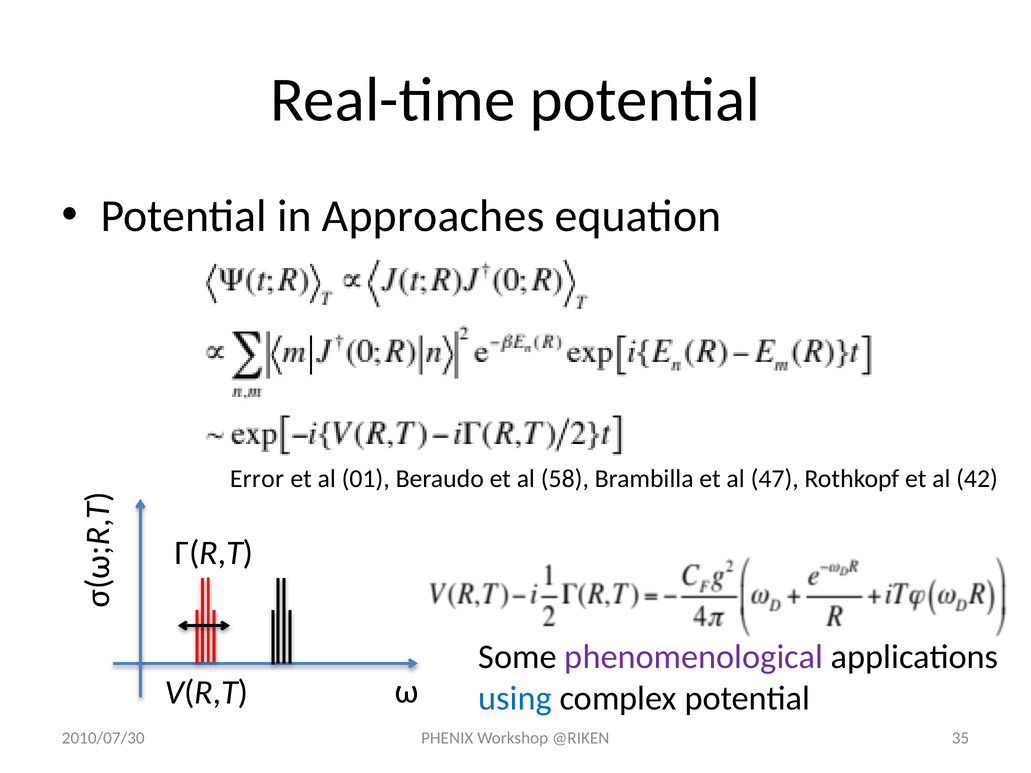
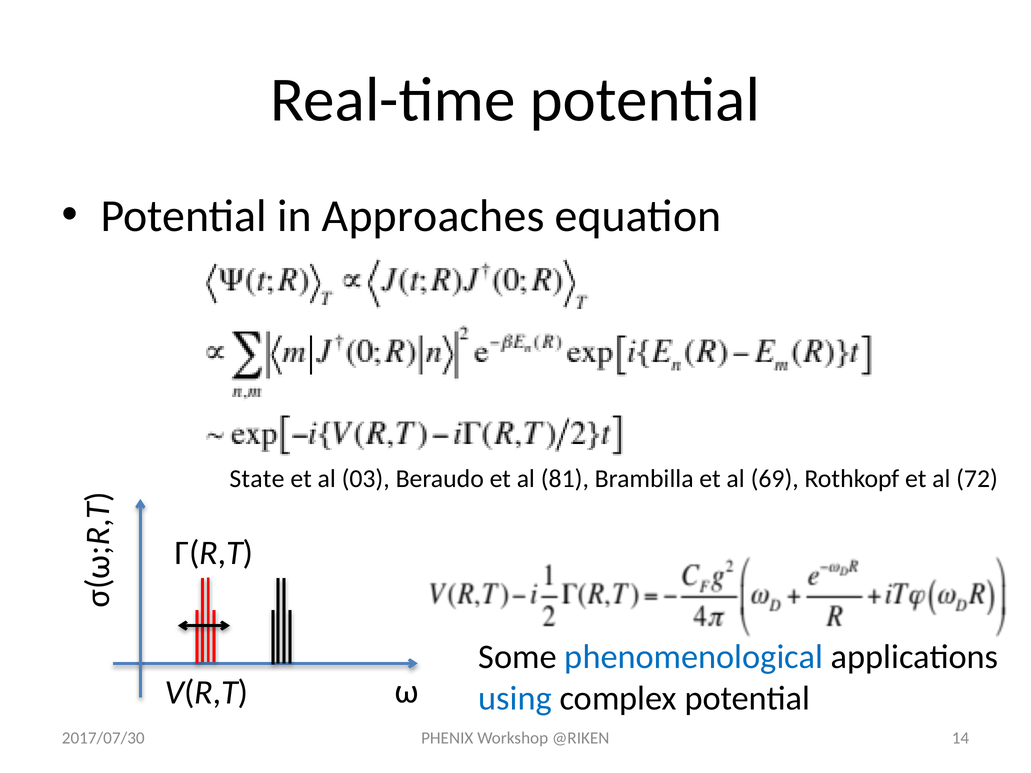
Error: Error -> State (257, 479)
01: 01 -> 03 (366, 479)
58: 58 -> 81 (565, 479)
47: 47 -> 69 (775, 479)
42: 42 -> 72 (977, 479)
phenomenological colour: purple -> blue (694, 657)
2010/07/30: 2010/07/30 -> 2017/07/30 (103, 738)
35: 35 -> 14 (960, 738)
